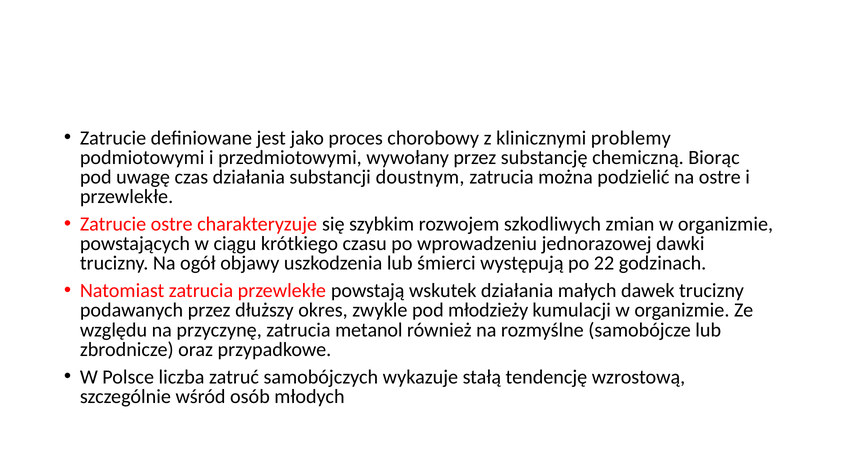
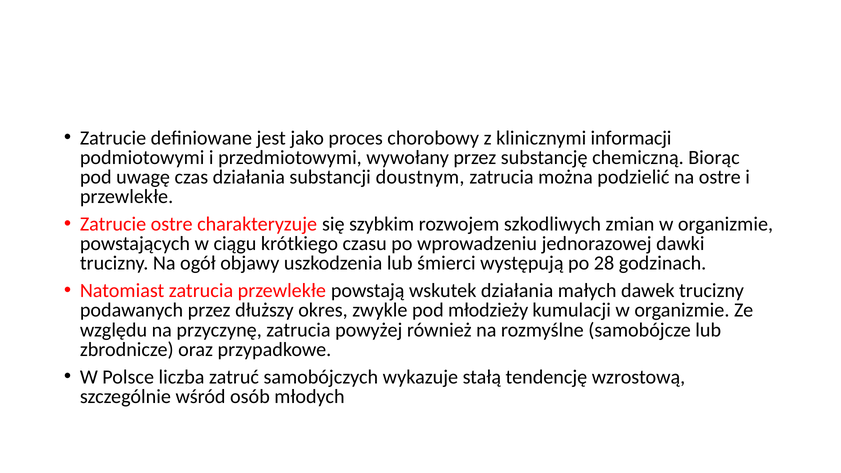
problemy: problemy -> informacji (631, 138)
22: 22 -> 28 (604, 263)
metanol: metanol -> powyżej (369, 330)
